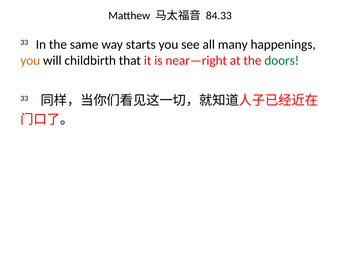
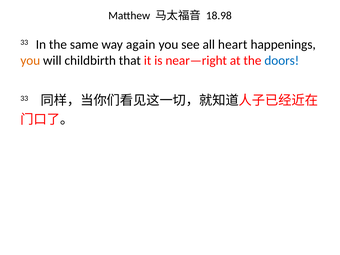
84.33: 84.33 -> 18.98 (219, 16)
starts: starts -> again (141, 45)
many: many -> heart (233, 45)
doors colour: green -> blue (282, 60)
